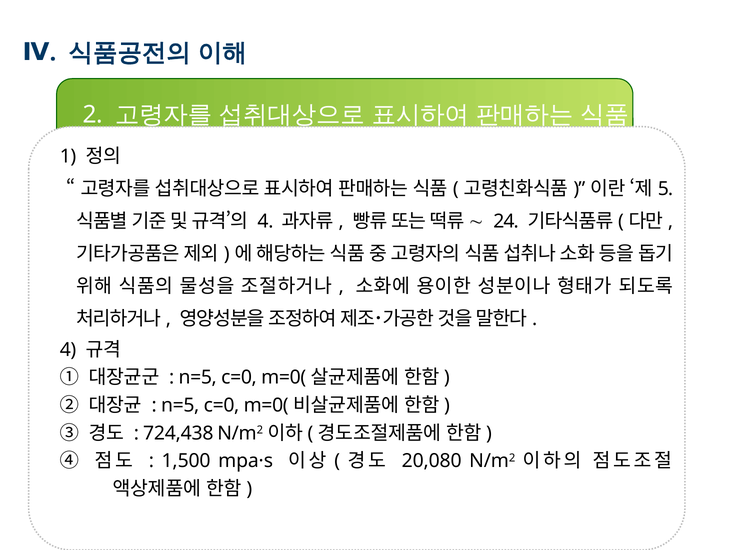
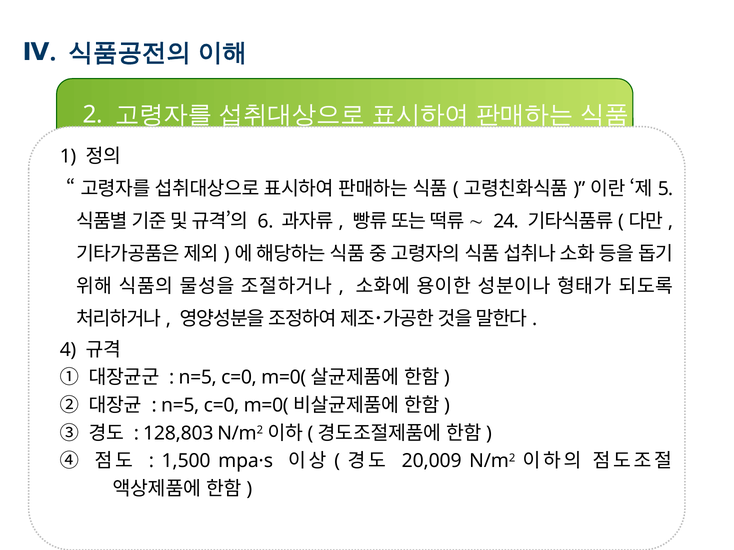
4: 4 -> 6 (265, 222)
724,438: 724,438 -> 128,803 (178, 434)
20,080: 20,080 -> 20,009 (432, 461)
